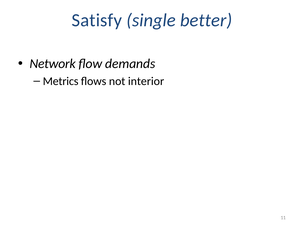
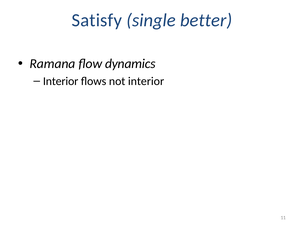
Network: Network -> Ramana (53, 64)
demands: demands -> dynamics (130, 64)
Metrics: Metrics -> Interior (61, 81)
